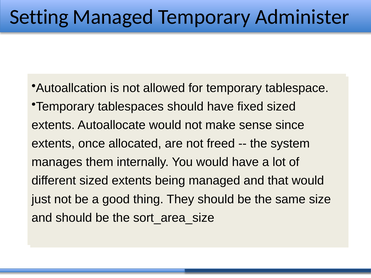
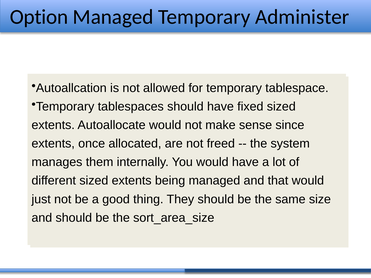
Setting: Setting -> Option (39, 17)
